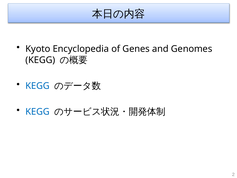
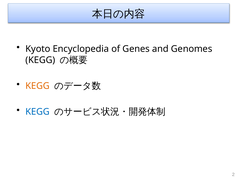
KEGG colour: blue -> orange (38, 86)
